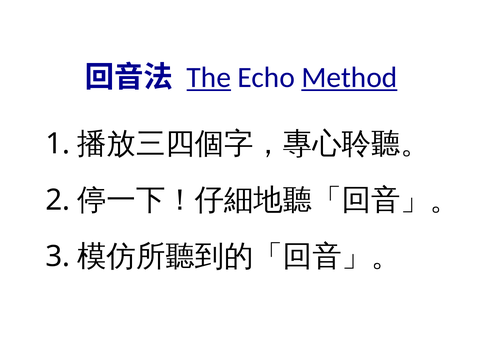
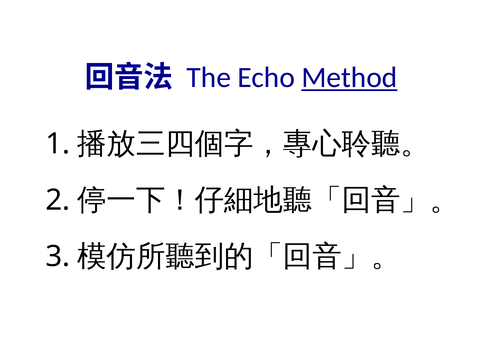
The underline: present -> none (209, 77)
